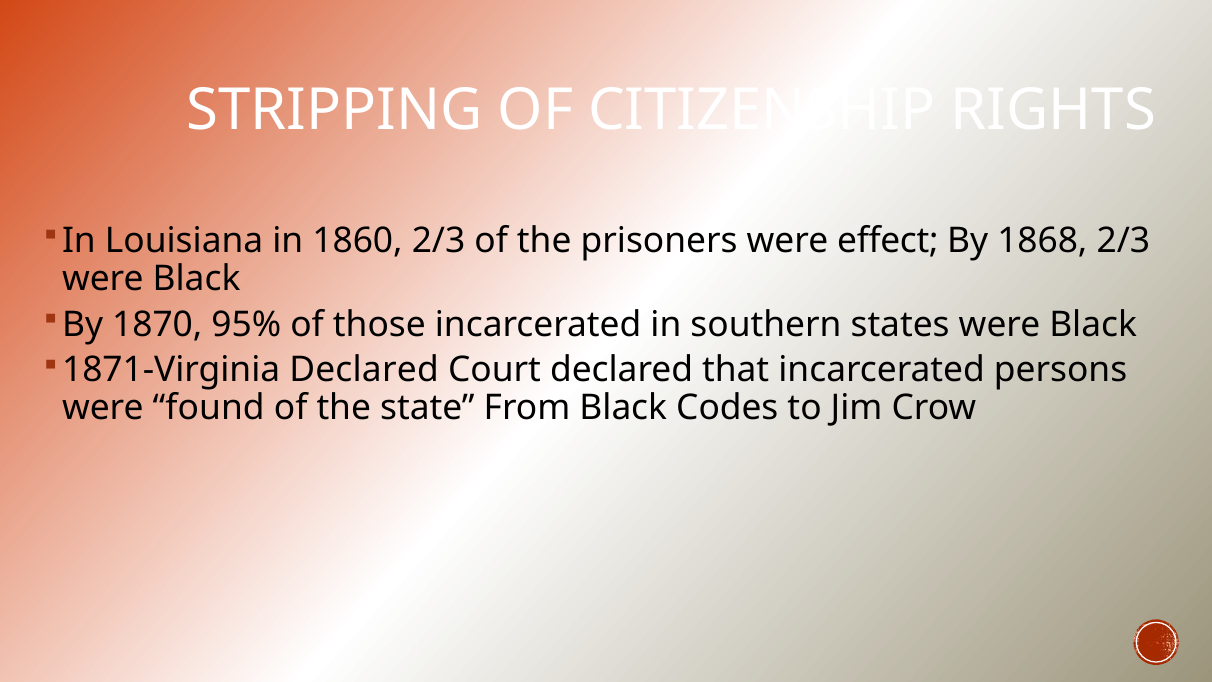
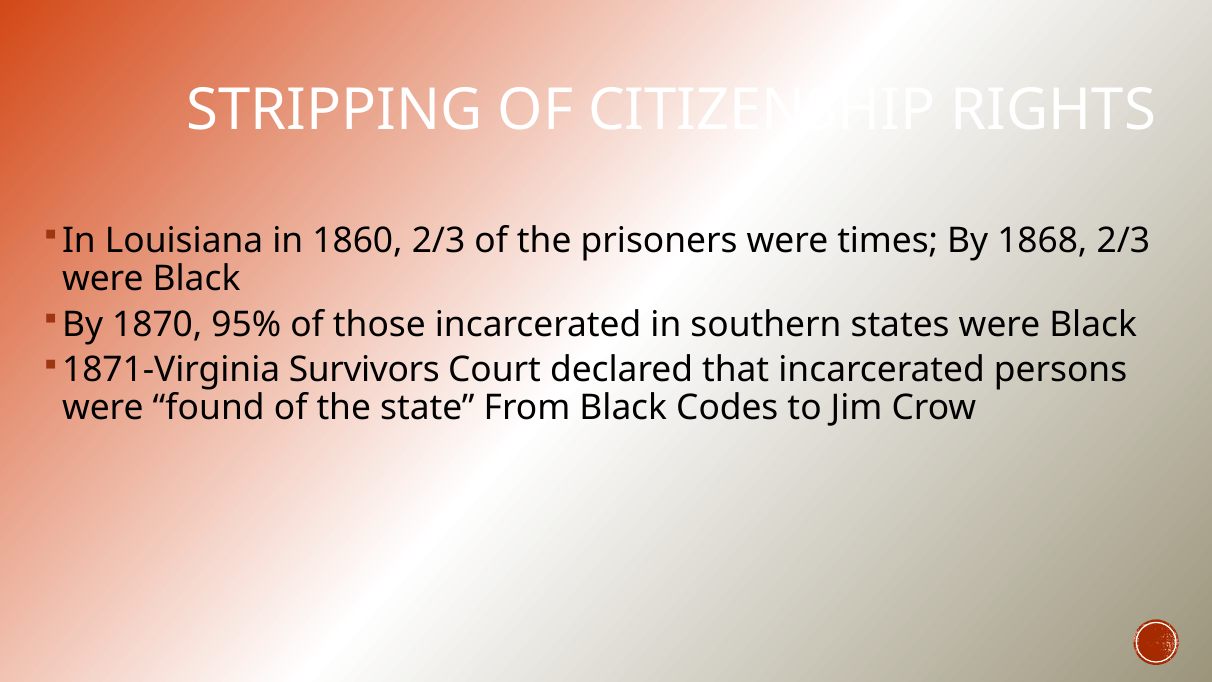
effect: effect -> times (888, 241)
1871-Virginia Declared: Declared -> Survivors (364, 370)
